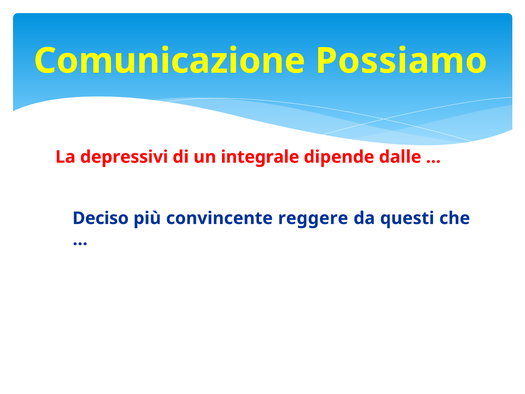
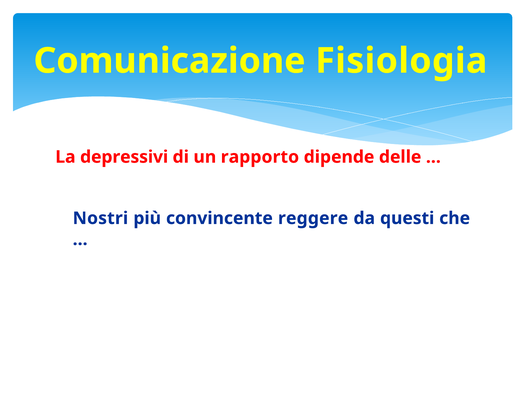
Possiamo: Possiamo -> Fisiologia (401, 61)
integrale: integrale -> rapporto (260, 157)
dalle: dalle -> delle (400, 157)
Deciso: Deciso -> Nostri (100, 218)
